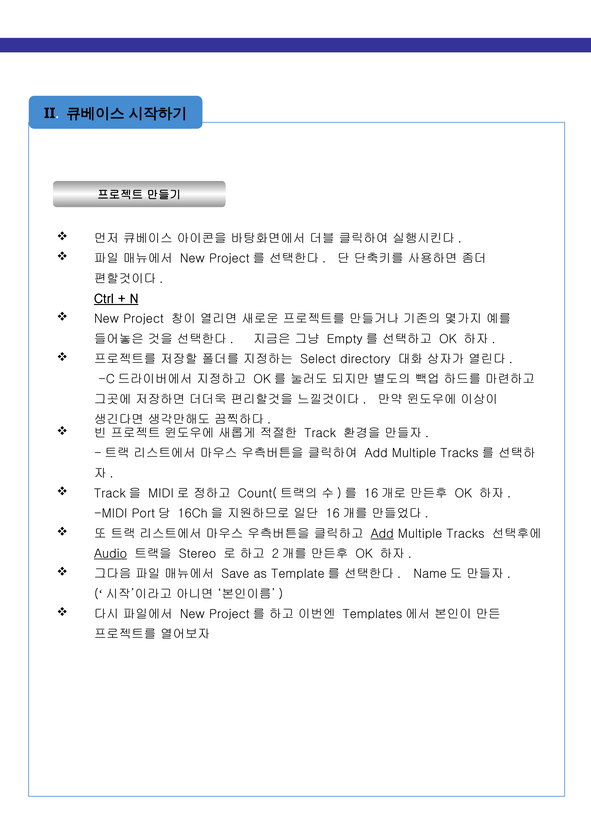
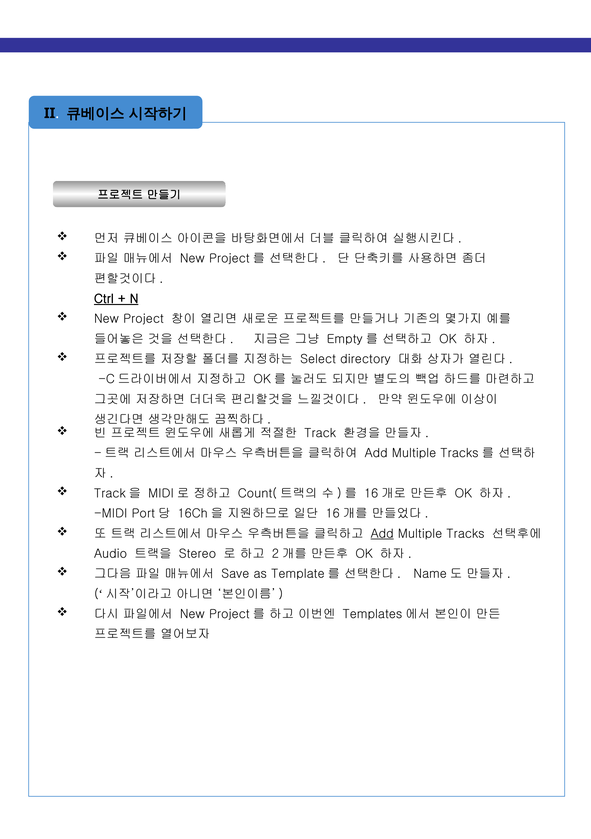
Audio underline: present -> none (111, 554)
